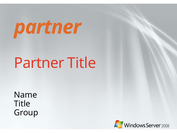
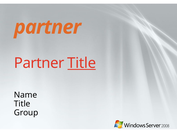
Title underline: none -> present (82, 63)
